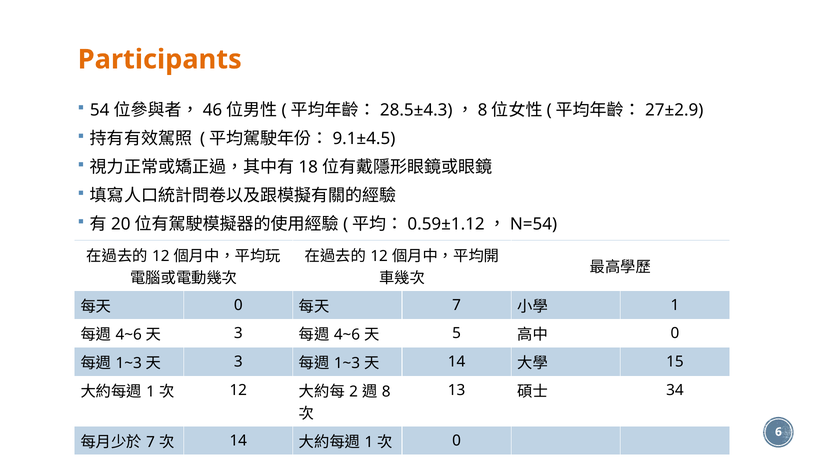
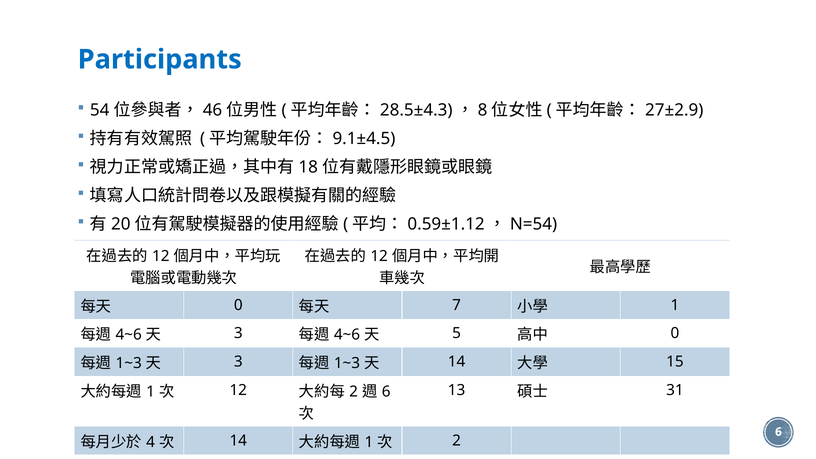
Participants colour: orange -> blue (160, 59)
8: 8 -> 6 (386, 392)
34: 34 -> 31 (675, 390)
7: 7 -> 4 (151, 442)
0: 0 -> 2 (457, 441)
